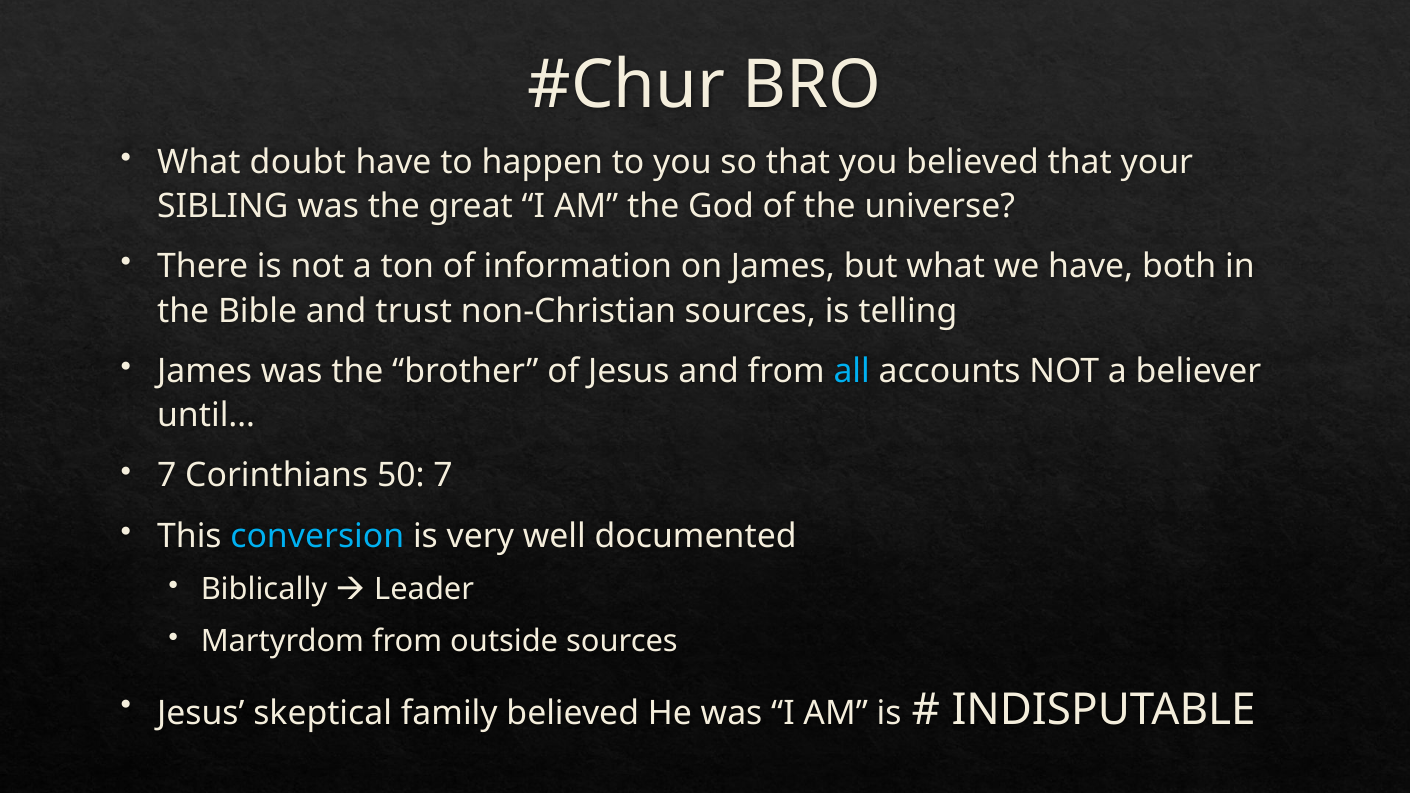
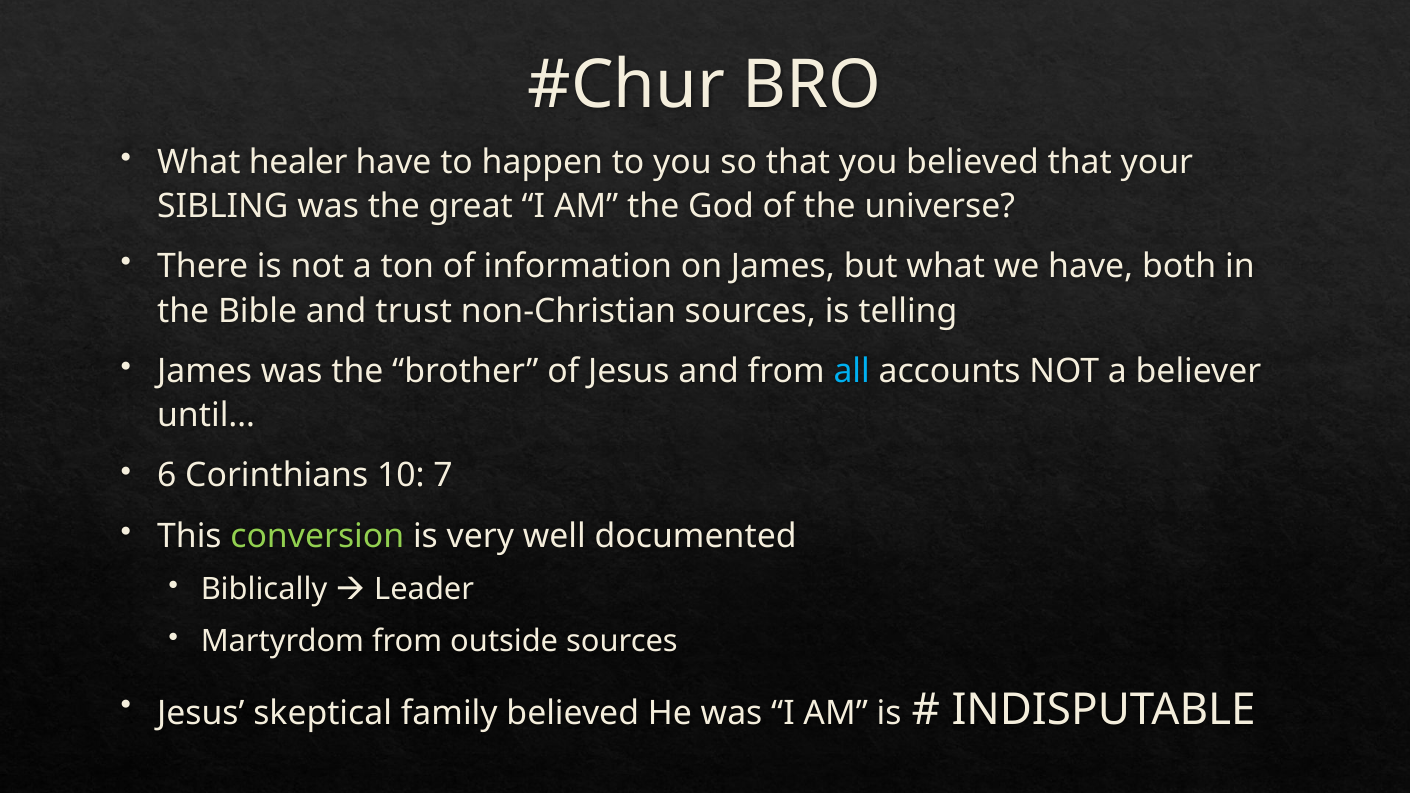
doubt: doubt -> healer (298, 162)
7: 7 -> 6 (167, 476)
50: 50 -> 10 (401, 476)
conversion colour: light blue -> light green (317, 536)
